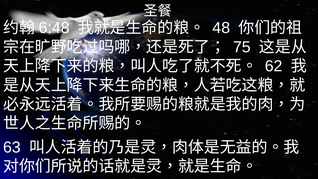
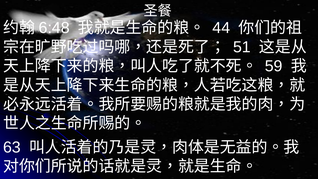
48: 48 -> 44 (221, 28)
75: 75 -> 51 (242, 47)
62: 62 -> 59 (274, 66)
